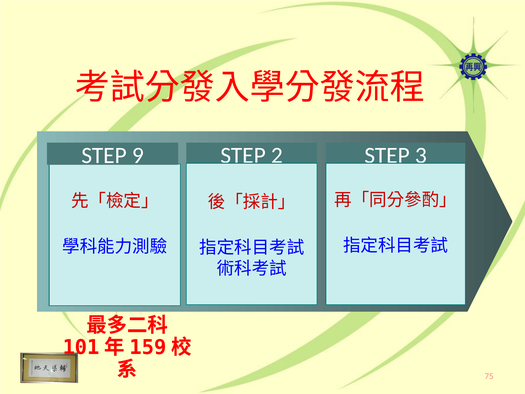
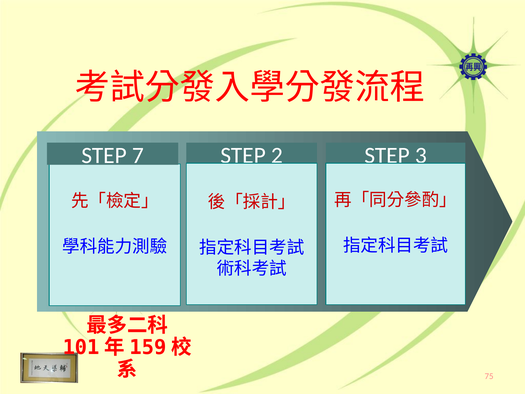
9: 9 -> 7 (138, 155)
